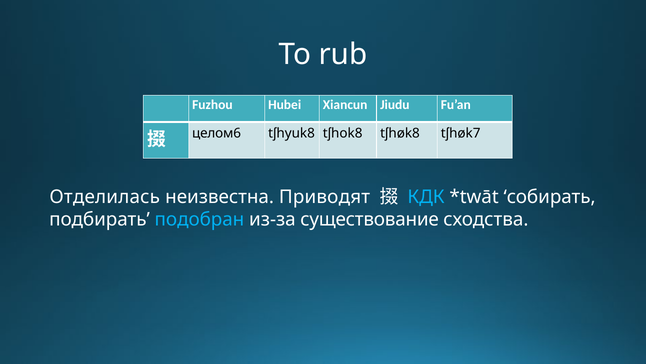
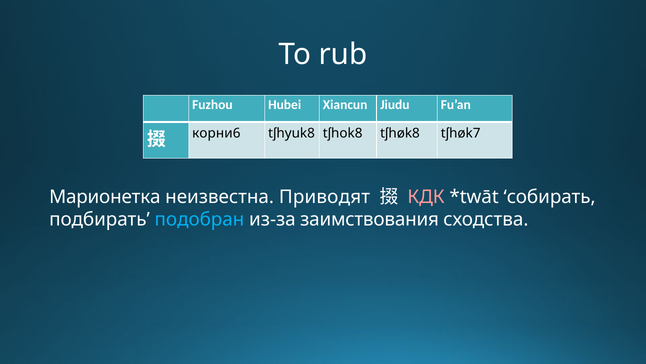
целом6: целом6 -> корни6 (216, 133)
Отделилась: Отделилась -> Марионетка (105, 197)
КДК colour: light blue -> pink (426, 197)
существование: существование -> заимствования (370, 219)
